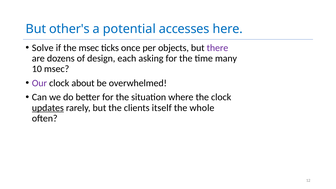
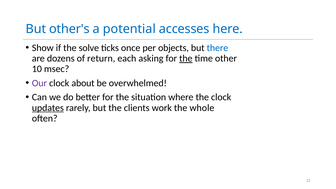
Solve: Solve -> Show (43, 48)
the msec: msec -> solve (89, 48)
there colour: purple -> blue (217, 48)
design: design -> return (101, 58)
the underline: none -> present (186, 58)
many: many -> other (226, 58)
itself: itself -> work (162, 108)
